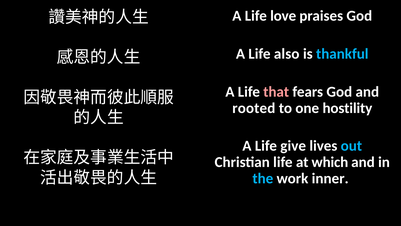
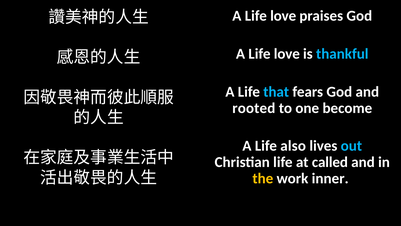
also: also -> love (287, 54)
that colour: pink -> light blue (276, 92)
hostility: hostility -> become (347, 108)
give: give -> also (293, 146)
which: which -> called (330, 162)
the colour: light blue -> yellow (263, 178)
